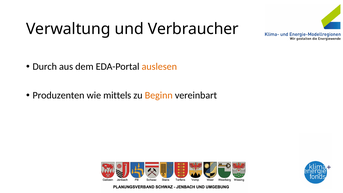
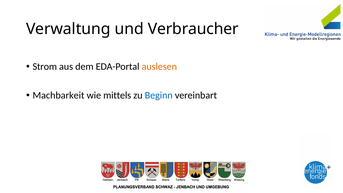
Durch: Durch -> Strom (45, 67)
Produzenten: Produzenten -> Machbarkeit (58, 95)
Beginn colour: orange -> blue (159, 95)
